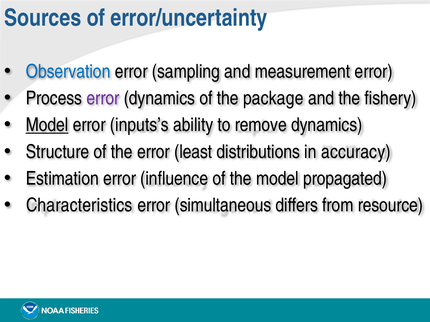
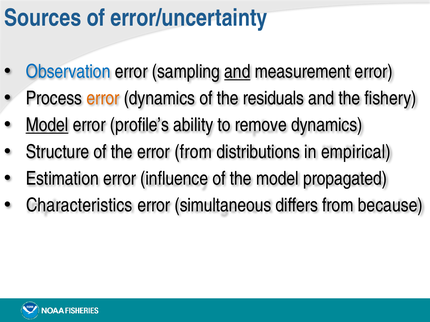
and underline: none -> present (237, 72)
error colour: purple -> orange (103, 98)
package: package -> residuals (273, 98)
inputs’s: inputs’s -> profile’s (139, 125)
error least: least -> from (193, 152)
accuracy: accuracy -> empirical (356, 152)
resource: resource -> because (390, 206)
